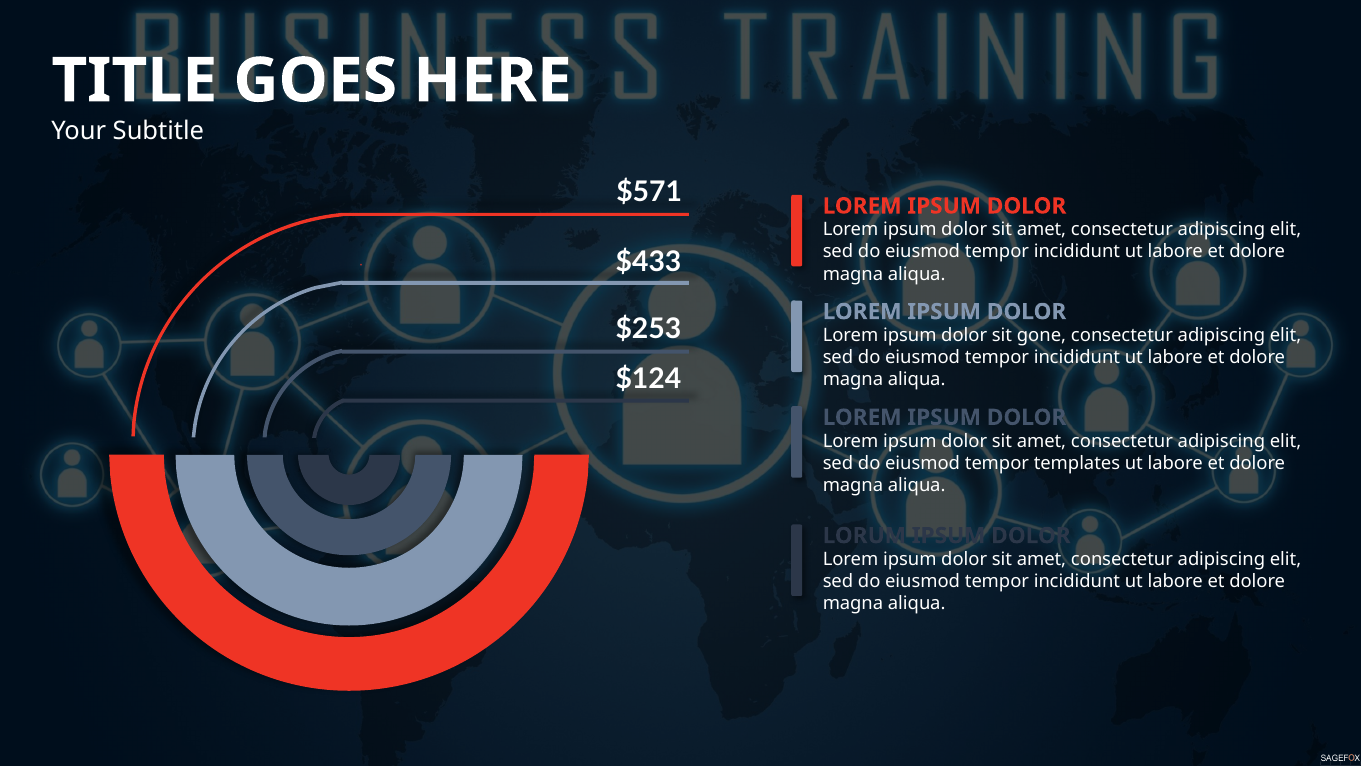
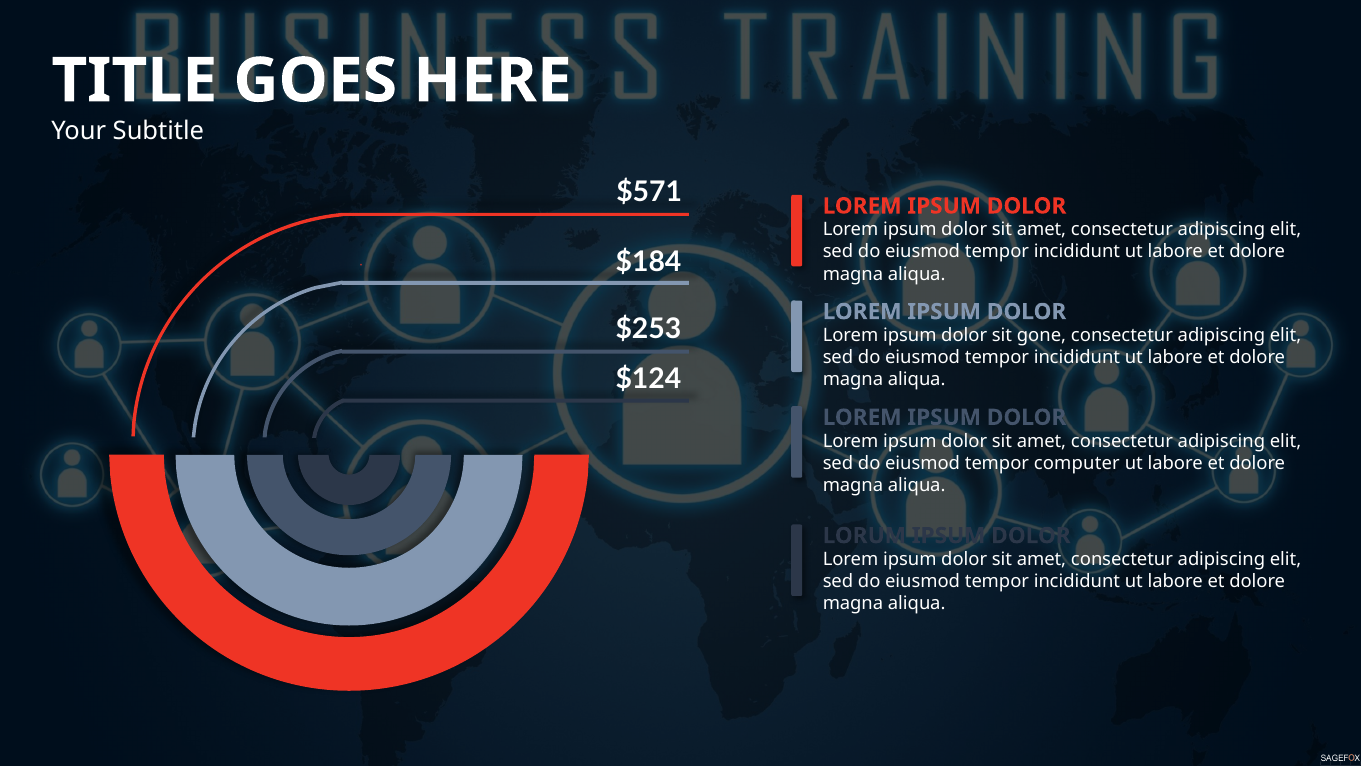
$433: $433 -> $184 (649, 262)
templates: templates -> computer (1077, 463)
